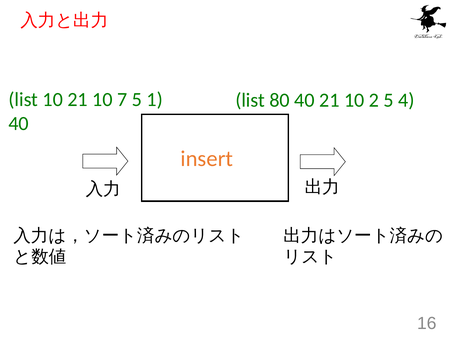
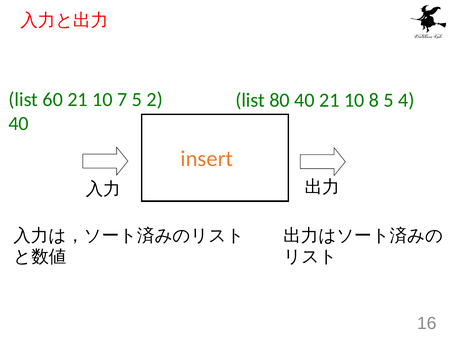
list 10: 10 -> 60 (53, 100)
1: 1 -> 2 (155, 100)
2: 2 -> 8 (374, 100)
